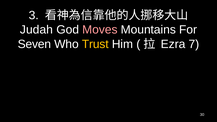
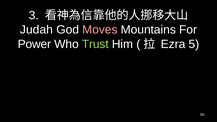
Seven: Seven -> Power (34, 44)
Trust colour: yellow -> light green (95, 44)
7: 7 -> 5 (194, 44)
